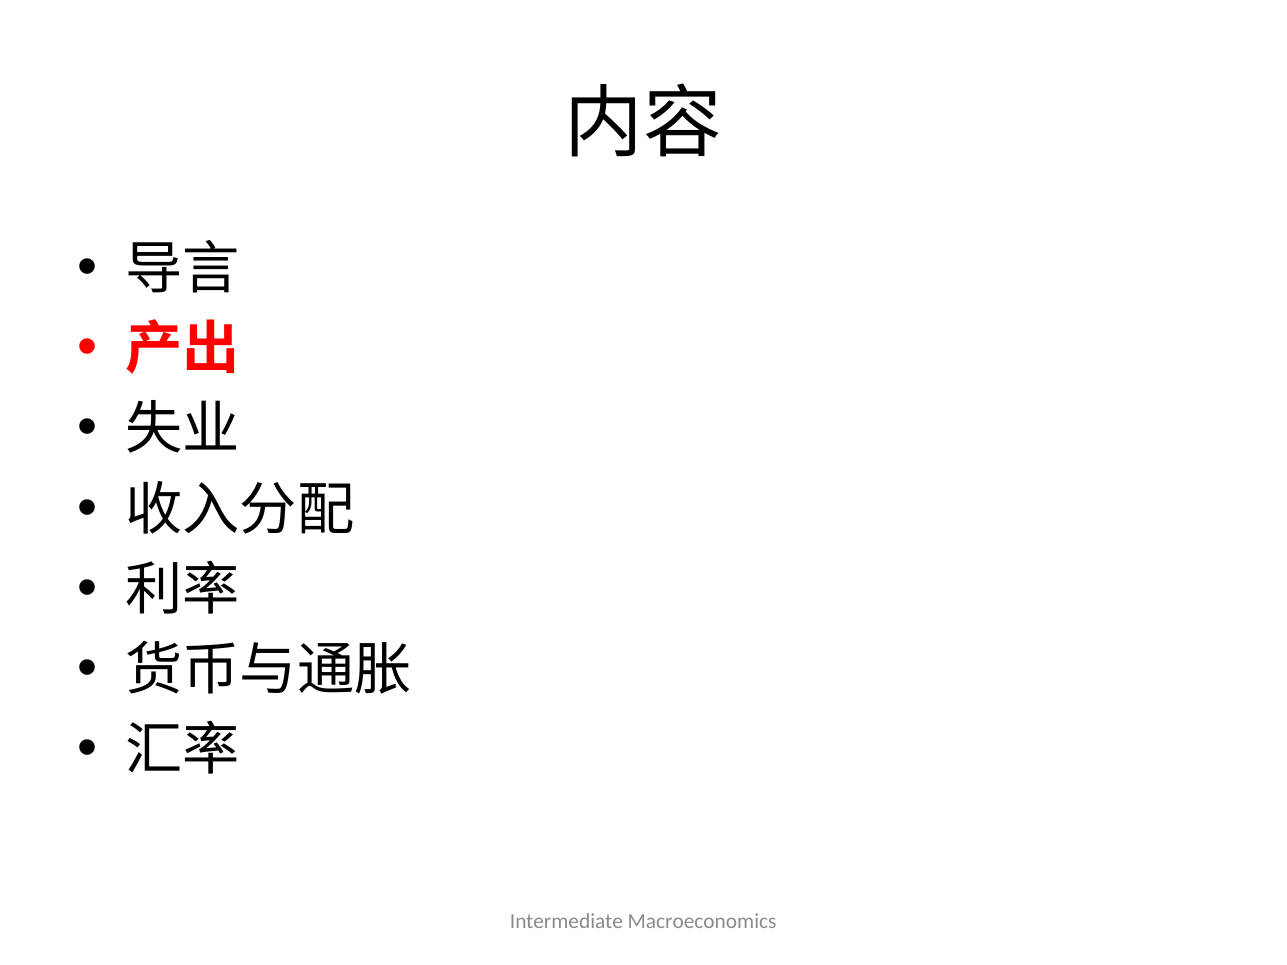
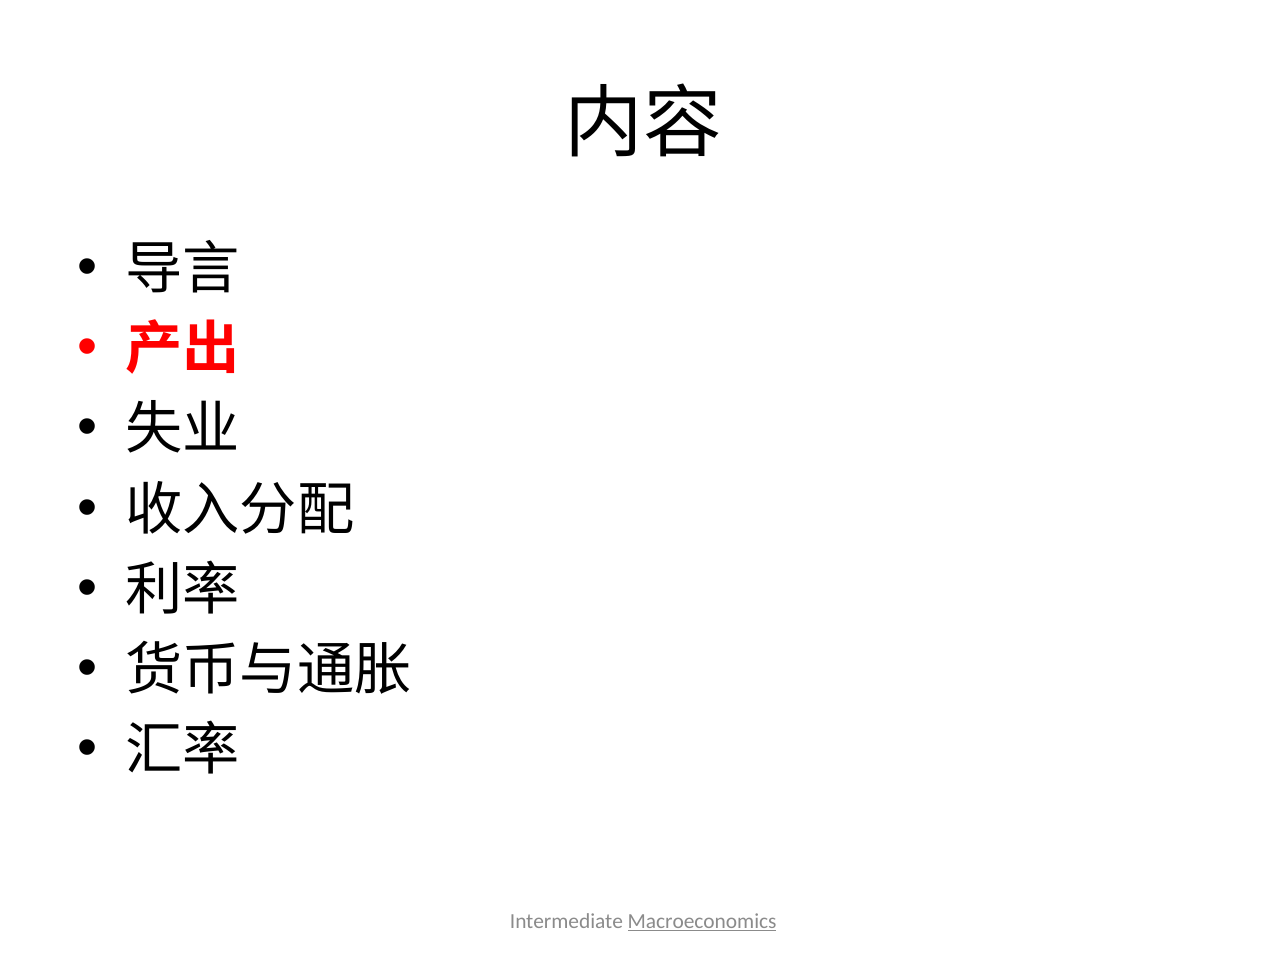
Macroeconomics underline: none -> present (702, 922)
